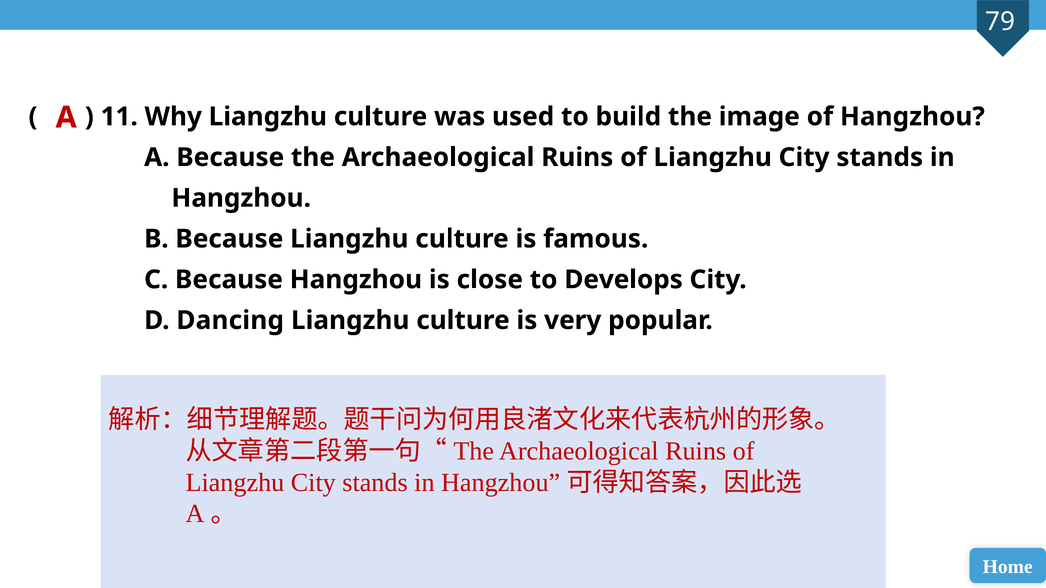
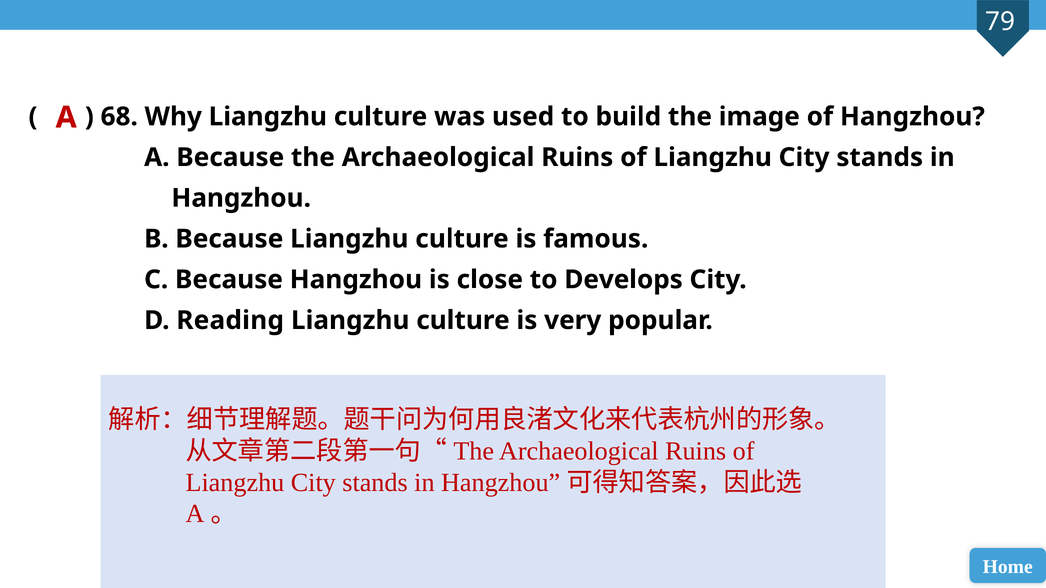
11: 11 -> 68 (119, 117)
Dancing: Dancing -> Reading (230, 321)
